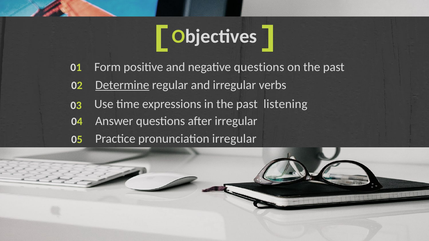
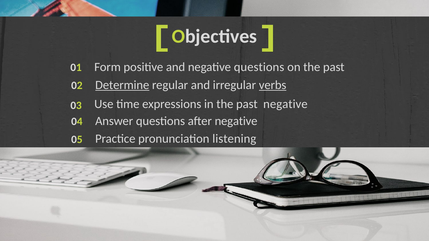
verbs underline: none -> present (273, 85)
past listening: listening -> negative (285, 104)
after irregular: irregular -> negative (236, 121)
pronunciation irregular: irregular -> listening (234, 139)
